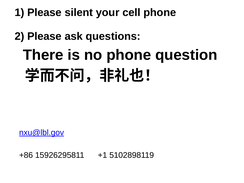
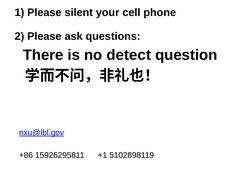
no phone: phone -> detect (129, 55)
